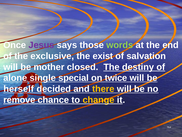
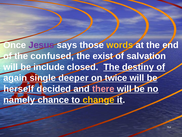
words colour: light green -> yellow (120, 45)
exclusive: exclusive -> confused (52, 56)
mother: mother -> include (49, 67)
alone: alone -> again (15, 78)
special: special -> deeper (73, 78)
there colour: yellow -> pink (103, 89)
remove: remove -> namely (19, 100)
